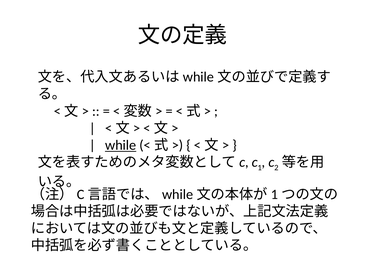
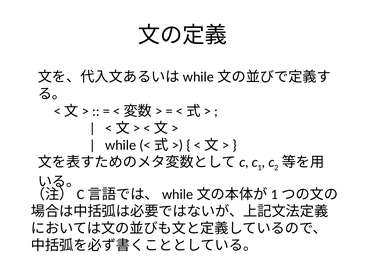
while underline: present -> none (121, 145)
